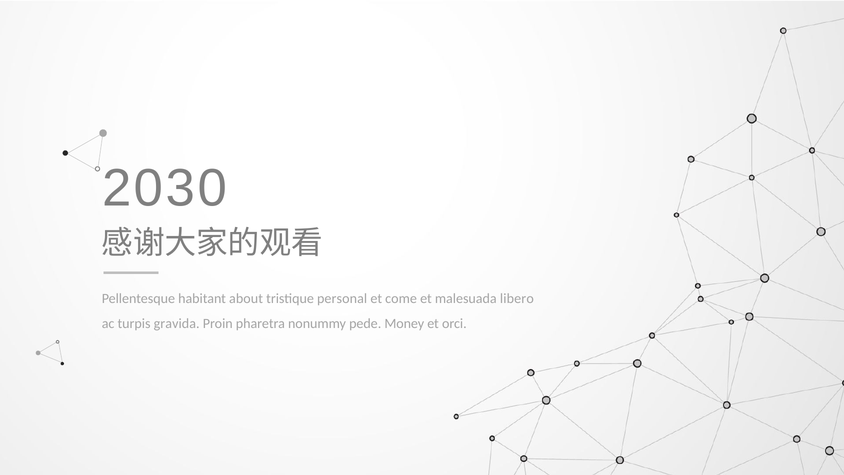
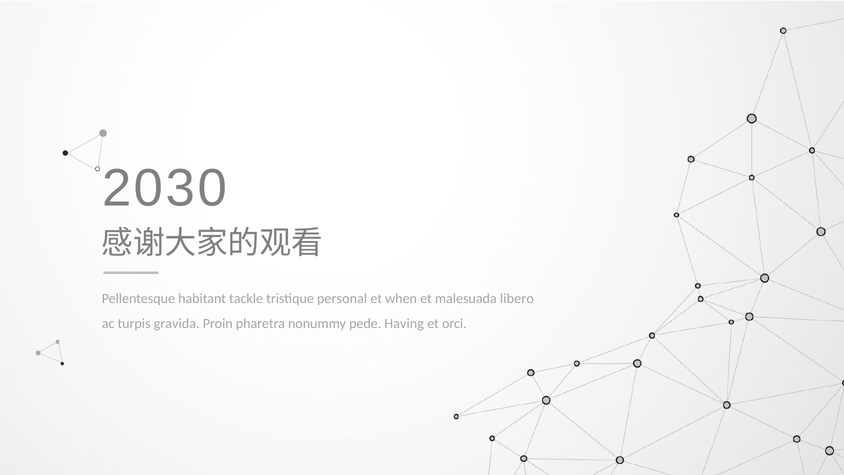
about: about -> tackle (246, 298)
come: come -> when (401, 298)
Money: Money -> Having (404, 323)
